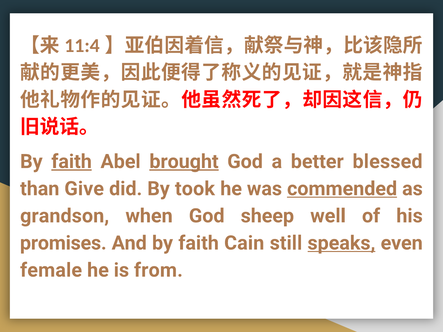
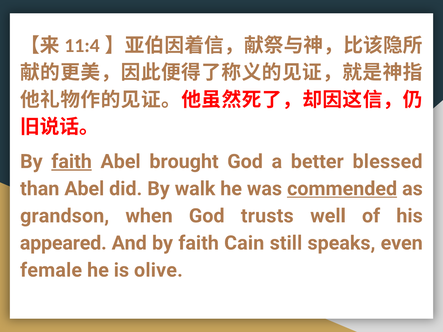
brought underline: present -> none (184, 162)
than Give: Give -> Abel (84, 189)
took: took -> walk (195, 189)
sheep: sheep -> trusts (267, 216)
promises: promises -> appeared (63, 243)
speaks underline: present -> none (341, 243)
from: from -> olive (158, 270)
